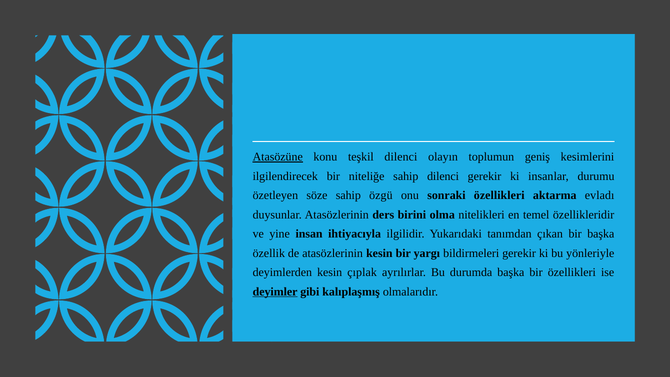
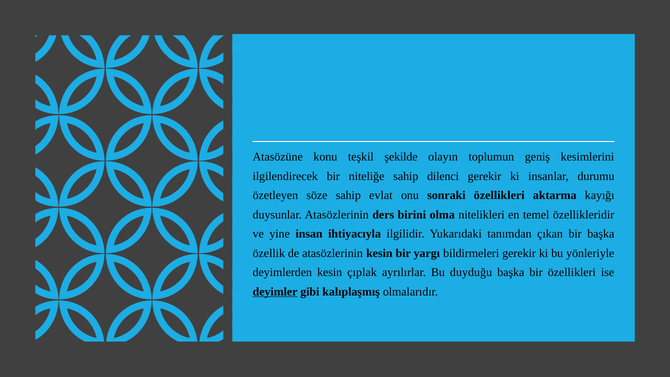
Atasözüne underline: present -> none (278, 157)
teşkil dilenci: dilenci -> şekilde (401, 157)
özgü: özgü -> evlat (381, 195)
evladı: evladı -> kayığı (600, 195)
durumda: durumda -> duyduğu (471, 272)
